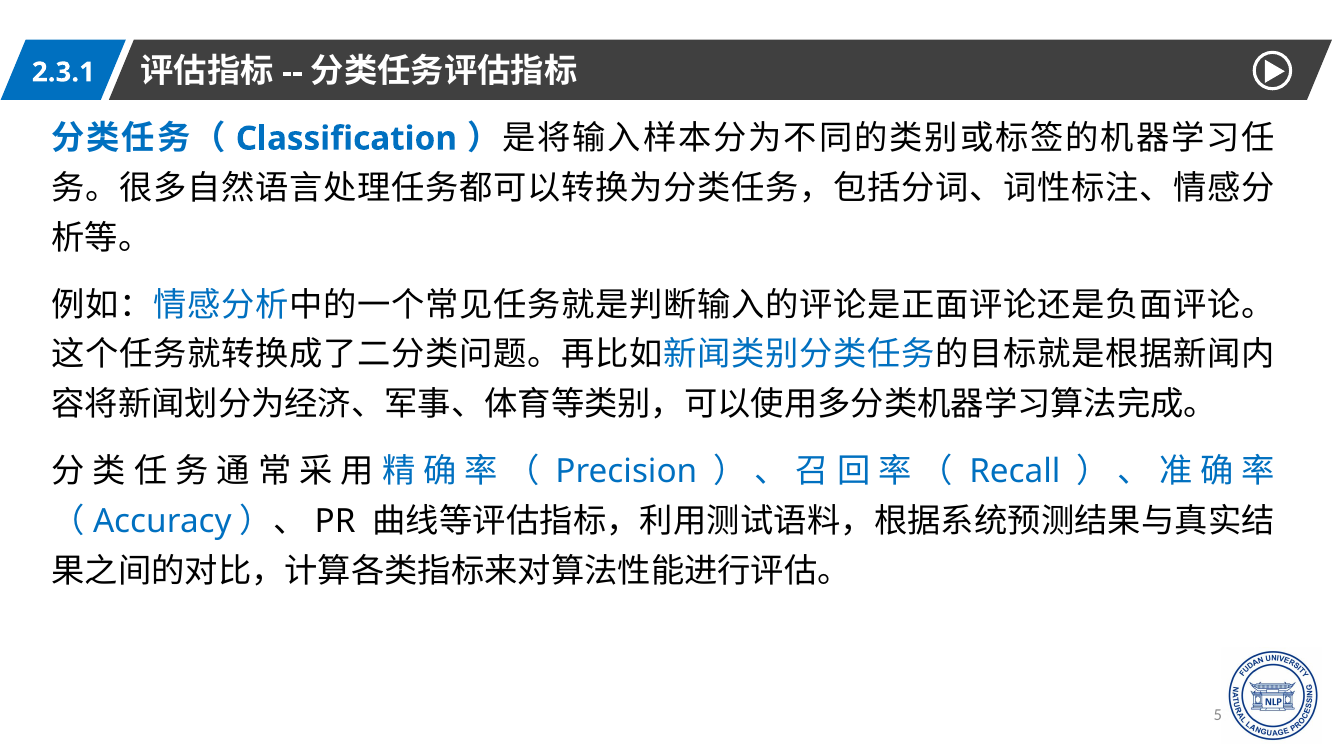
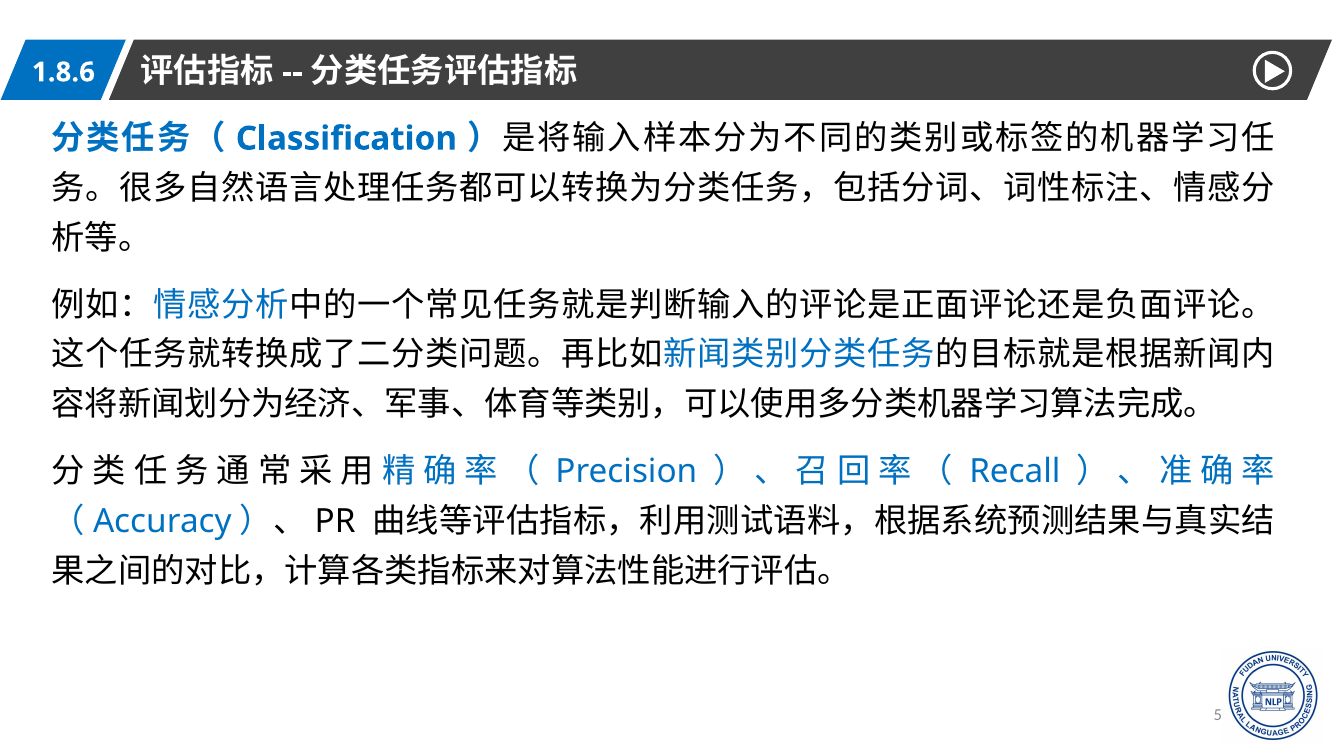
2.3.1: 2.3.1 -> 1.8.6 (63, 72)
